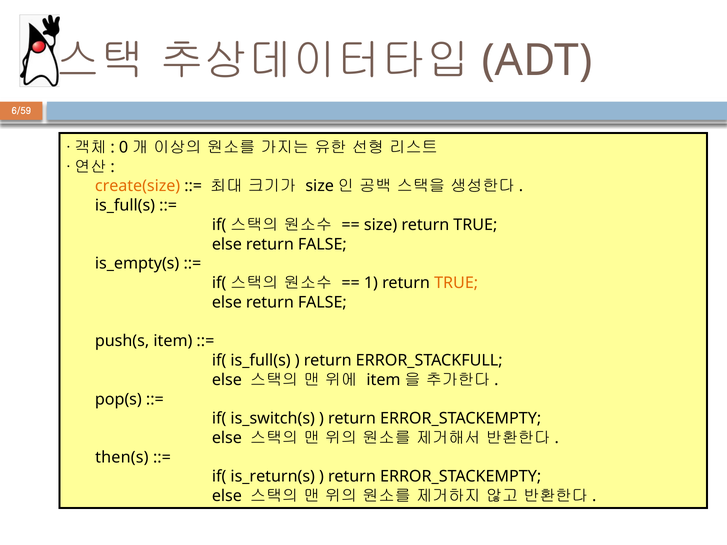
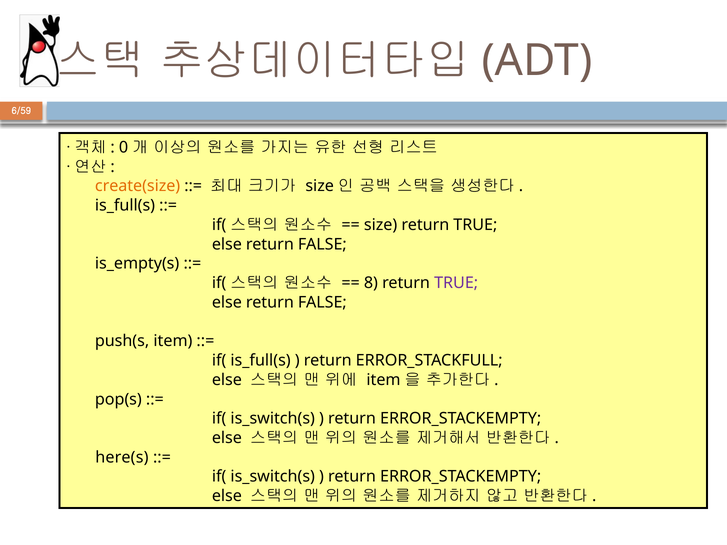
1: 1 -> 8 (371, 283)
TRUE colour: orange -> purple (456, 283)
then(s: then(s -> here(s (122, 457)
is_return(s: is_return(s -> is_switch(s (273, 477)
